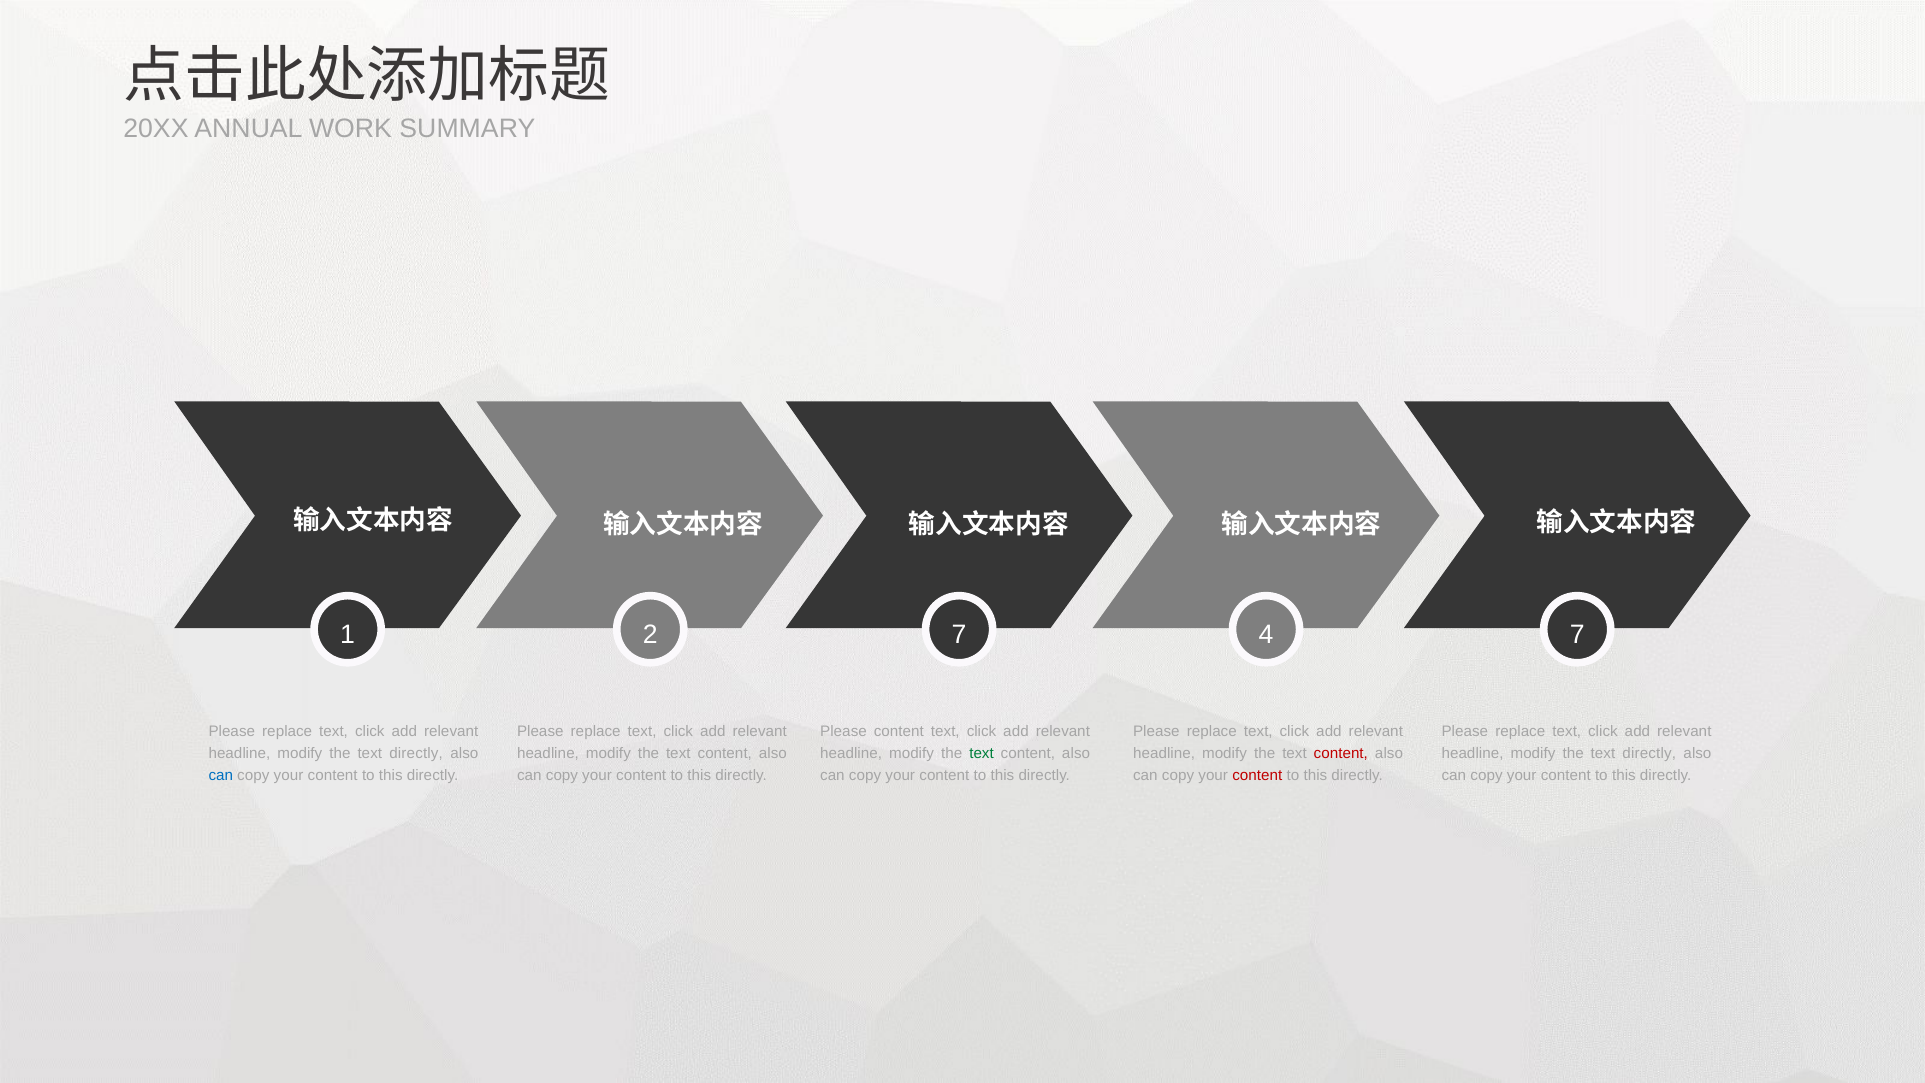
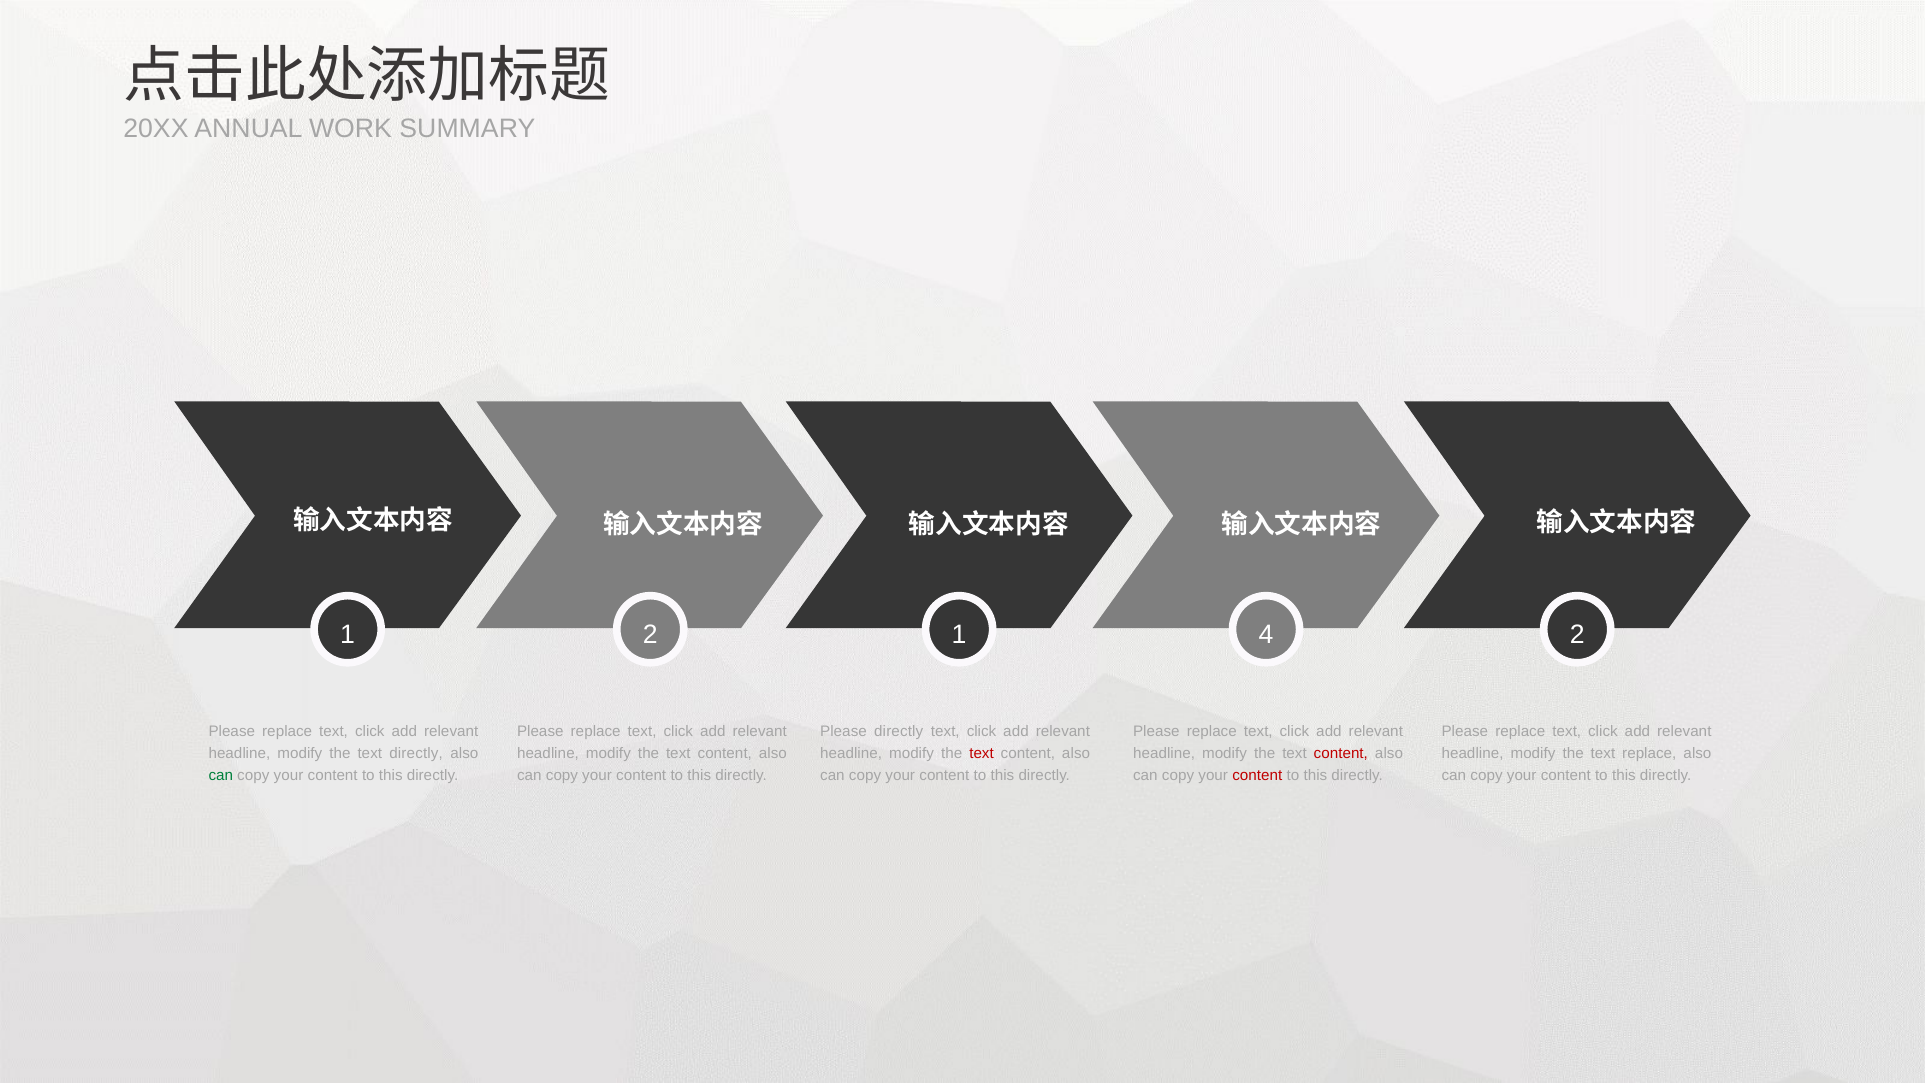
2 7: 7 -> 1 (959, 634)
4 7: 7 -> 2 (1577, 634)
Please content: content -> directly (899, 731)
text colour: green -> red (982, 753)
directly: directly -> replace (1649, 753)
can colour: blue -> green (221, 775)
